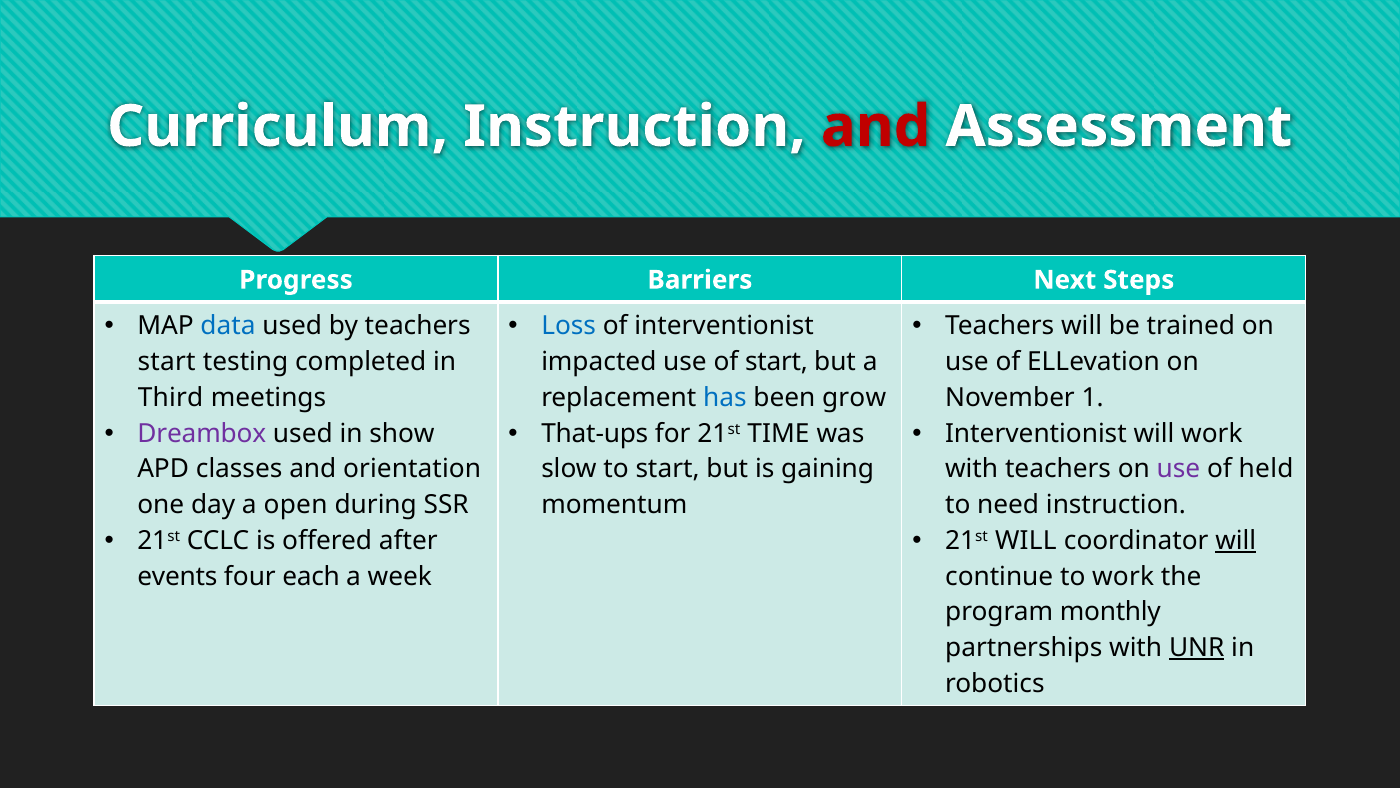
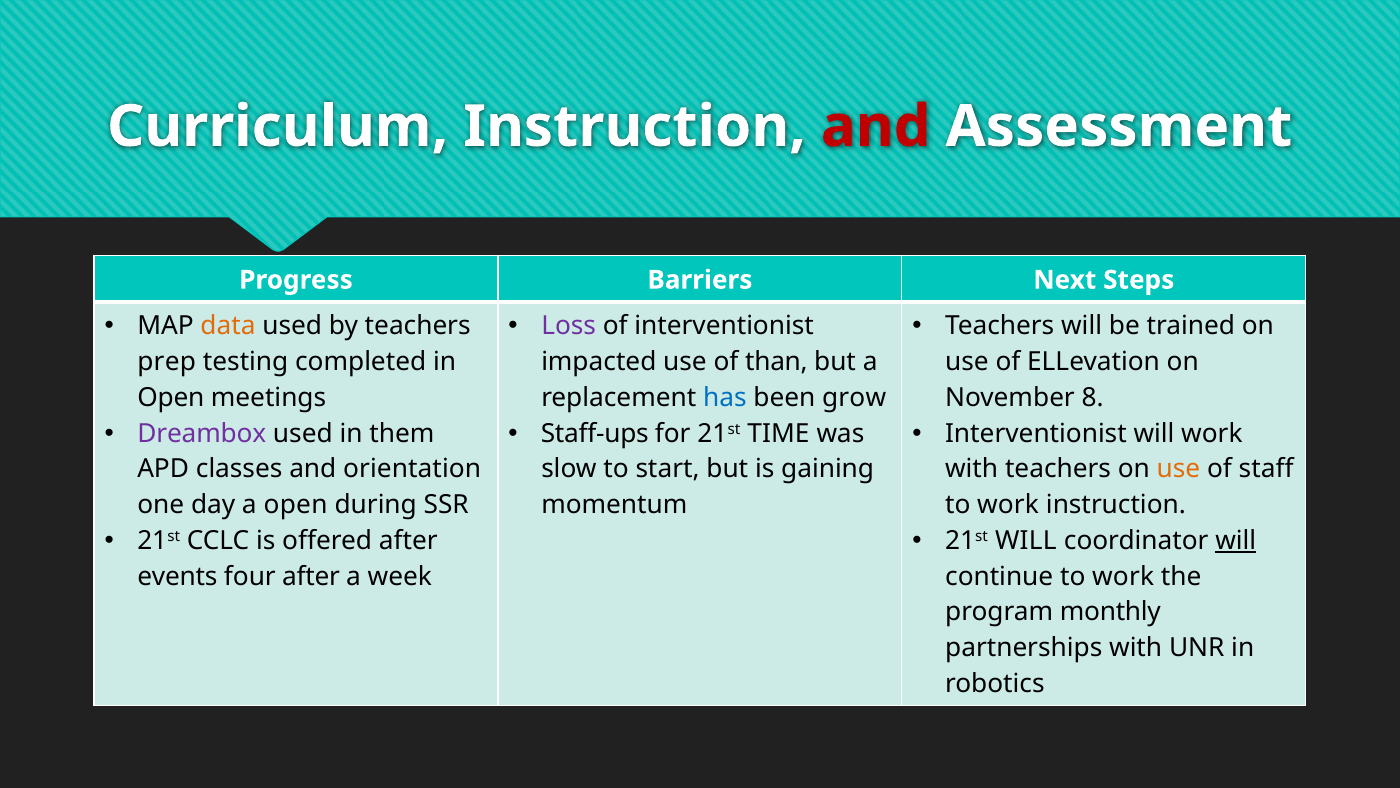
data colour: blue -> orange (228, 326)
Loss colour: blue -> purple (569, 326)
start: start -> prep (167, 362)
of start: start -> than (776, 362)
Third: Third -> Open (171, 397)
1: 1 -> 8 (1093, 397)
show: show -> them (402, 433)
That-ups: That-ups -> Staff-ups (595, 433)
use colour: purple -> orange (1178, 469)
held: held -> staff (1266, 469)
need: need -> work (1008, 505)
four each: each -> after (311, 576)
UNR underline: present -> none (1197, 647)
